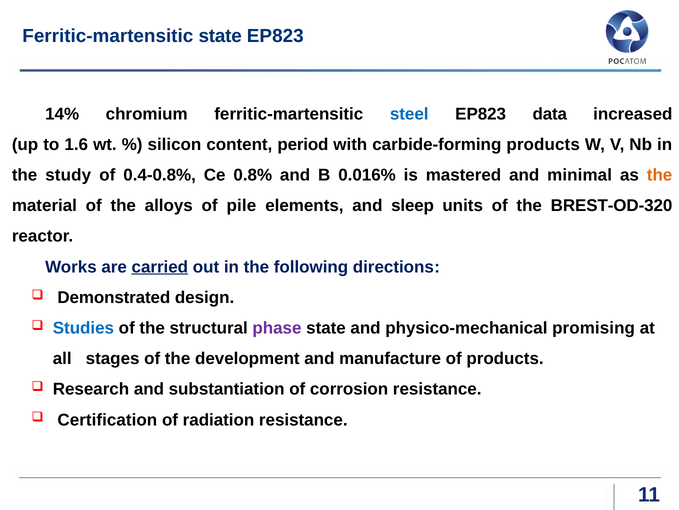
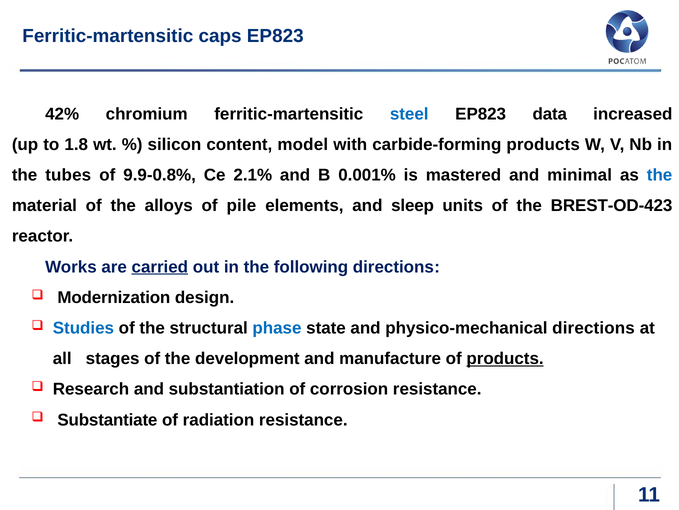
Ferritic-martensitic state: state -> caps (220, 36)
14%: 14% -> 42% (62, 114)
1.6: 1.6 -> 1.8 (76, 144)
period: period -> model (303, 144)
study: study -> tubes (68, 175)
0.4-0.8%: 0.4-0.8% -> 9.9-0.8% (160, 175)
0.8%: 0.8% -> 2.1% (253, 175)
0.016%: 0.016% -> 0.001% (367, 175)
the colour: orange -> blue (660, 175)
BREST-OD-320: BREST-OD-320 -> BREST-OD-423 (612, 205)
Demonstrated: Demonstrated -> Modernization (114, 297)
phase colour: purple -> blue (277, 328)
physico-mechanical promising: promising -> directions (594, 328)
products underline: none -> present (505, 358)
Certification: Certification -> Substantiate (107, 419)
